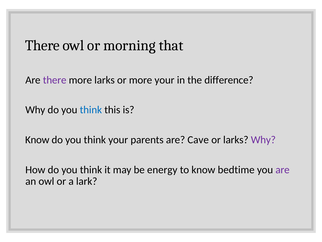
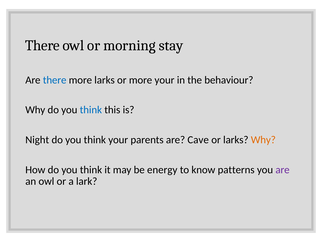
that: that -> stay (171, 45)
there colour: purple -> blue (55, 80)
difference: difference -> behaviour (229, 80)
Know: Know -> Night (37, 140)
Why colour: purple -> orange (263, 140)
bedtime: bedtime -> patterns (236, 169)
